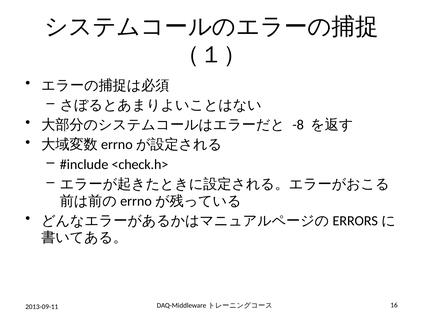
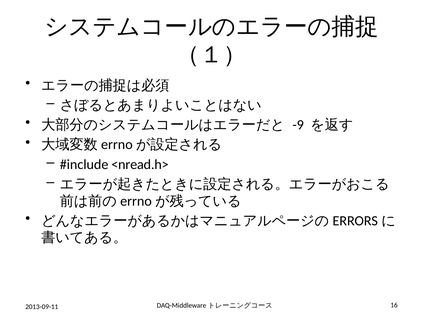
-8: -8 -> -9 (298, 125)
<check.h>: <check.h> -> <nread.h> (140, 165)
